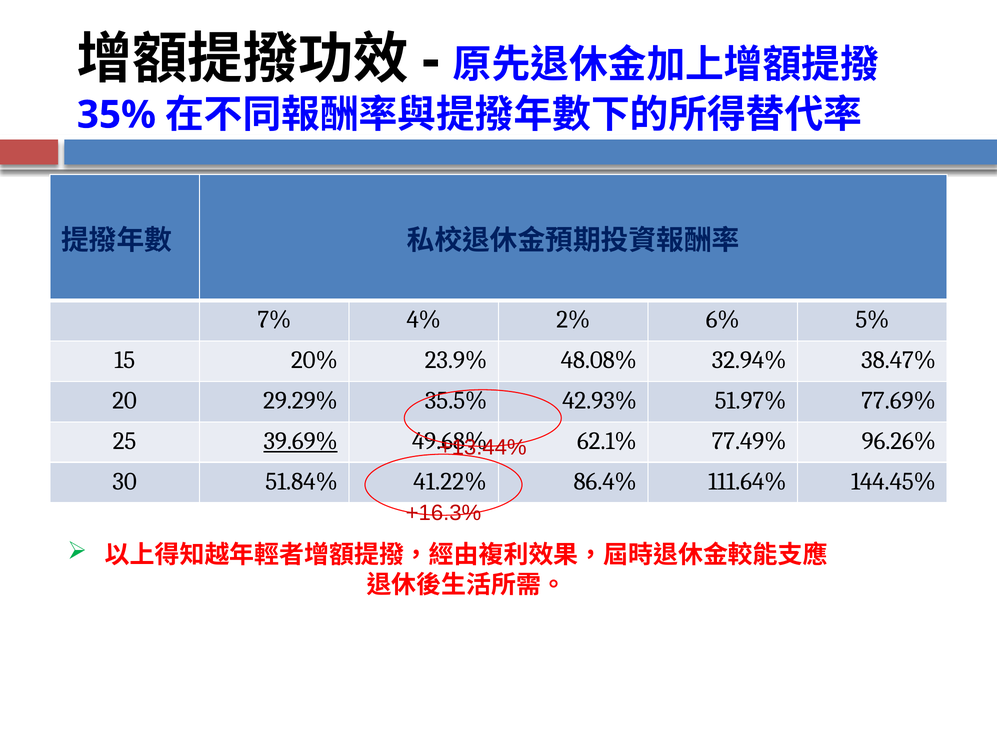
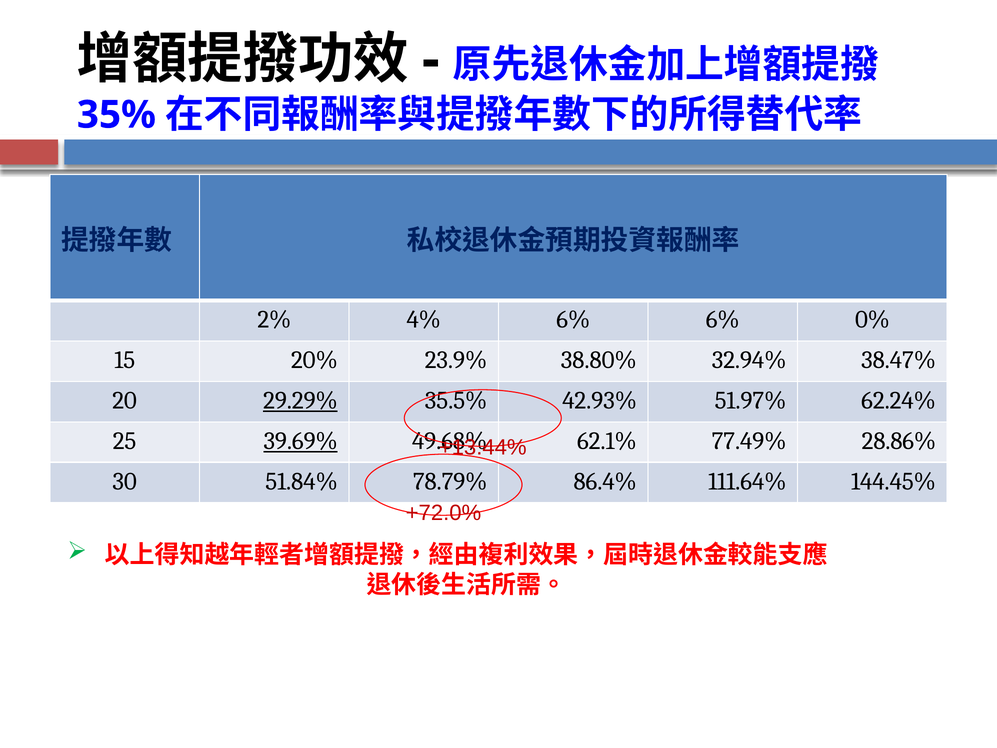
7%: 7% -> 2% (274, 320)
4% 2%: 2% -> 6% (573, 320)
5%: 5% -> 0% (872, 320)
48.08%: 48.08% -> 38.80% (599, 360)
29.29% underline: none -> present (300, 401)
77.69%: 77.69% -> 62.24% (899, 401)
96.26%: 96.26% -> 28.86% (899, 441)
41.22%: 41.22% -> 78.79% (450, 481)
+16.3%: +16.3% -> +72.0% (443, 513)
